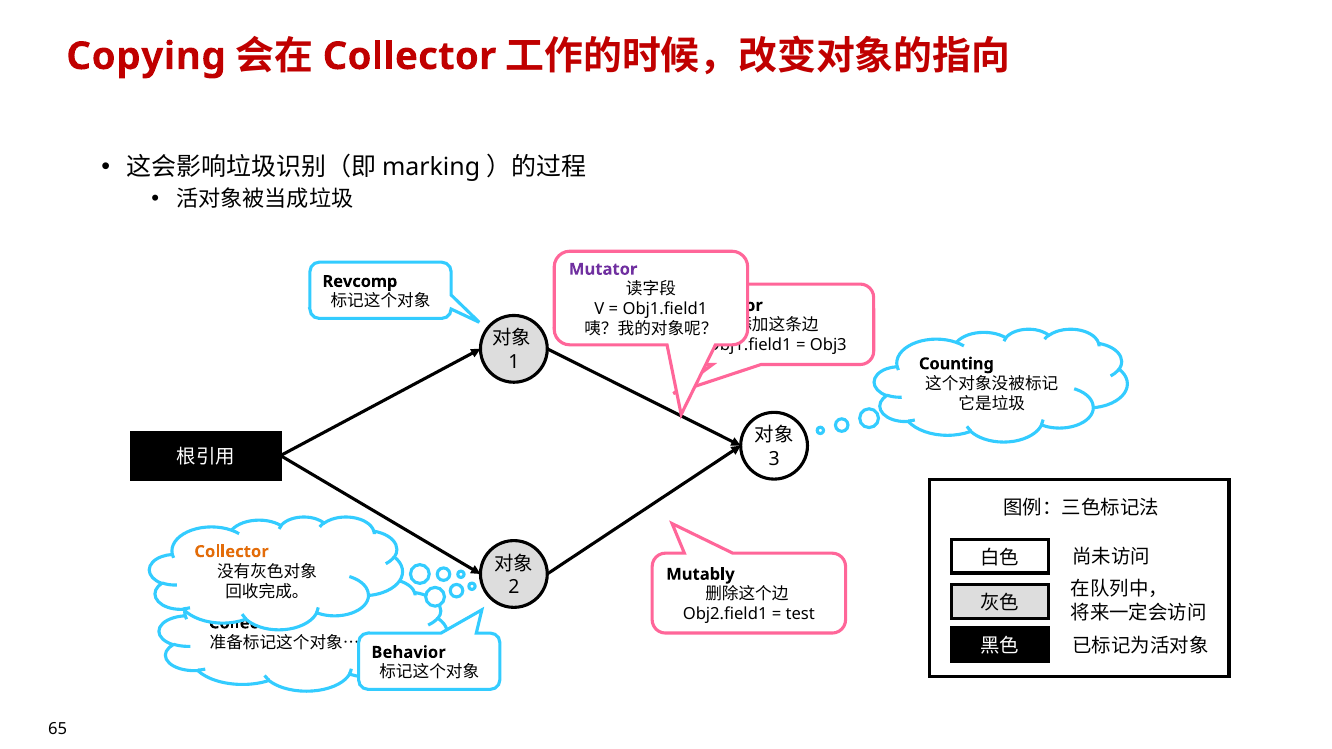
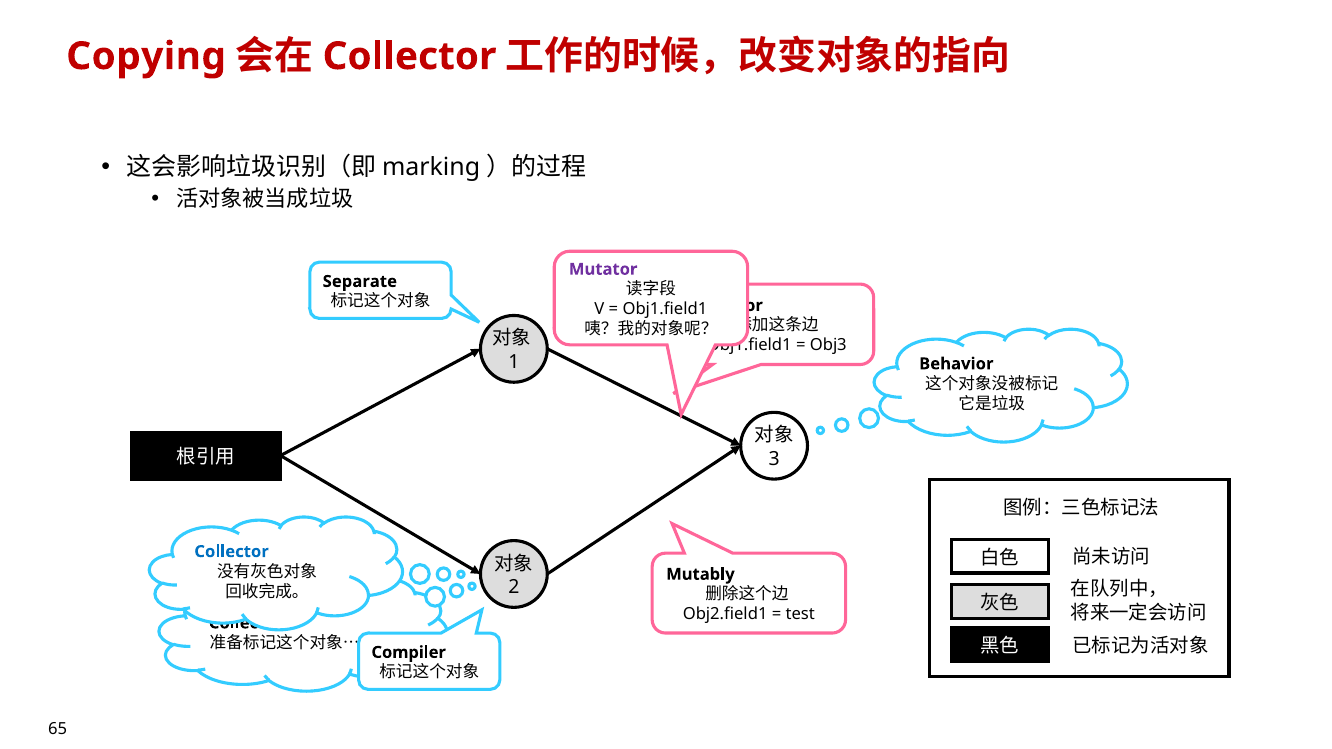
Revcomp: Revcomp -> Separate (360, 282)
Counting: Counting -> Behavior (956, 364)
Collector colour: orange -> blue (232, 552)
Behavior: Behavior -> Compiler (409, 653)
